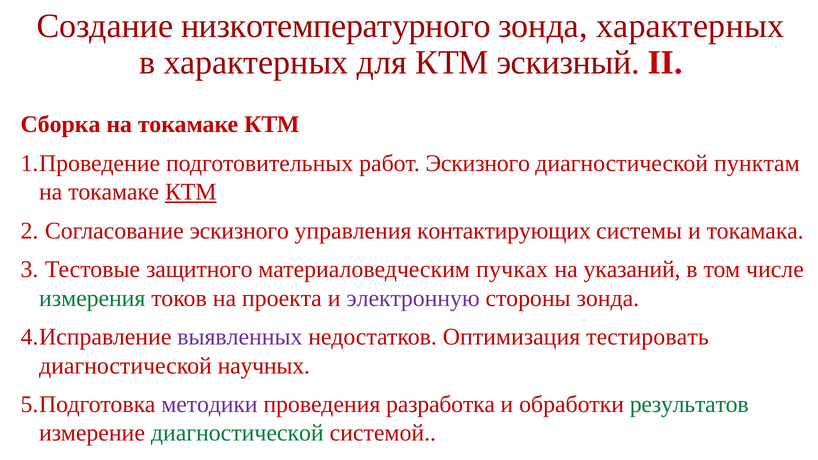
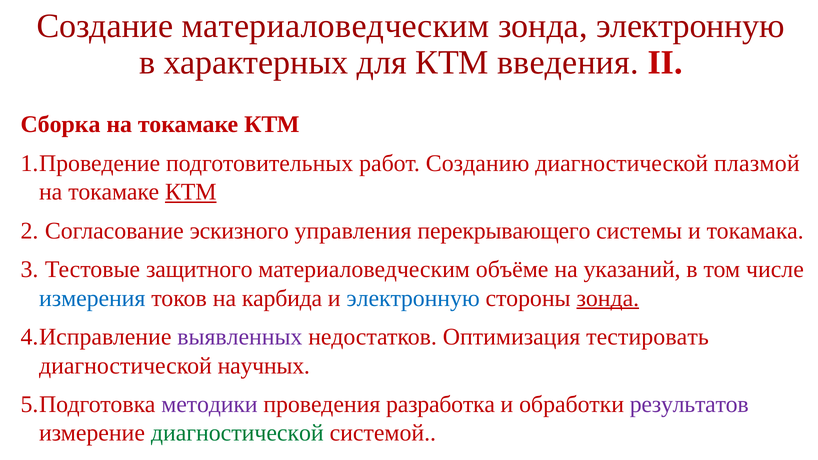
Создание низкотемпературного: низкотемпературного -> материаловедческим (336, 26)
зонда характерных: характерных -> электронную (690, 26)
эскизный: эскизный -> введения (568, 63)
работ Эскизного: Эскизного -> Созданию (478, 163)
пунктам: пунктам -> плазмой (757, 163)
контактирующих: контактирующих -> перекрывающего (504, 231)
пучках: пучках -> объёме (512, 270)
измерения colour: green -> blue (92, 298)
проекта: проекта -> карбида (282, 298)
электронную colour: purple -> blue (413, 298)
зонда underline: none -> present (608, 298)
результатов colour: green -> purple (689, 405)
